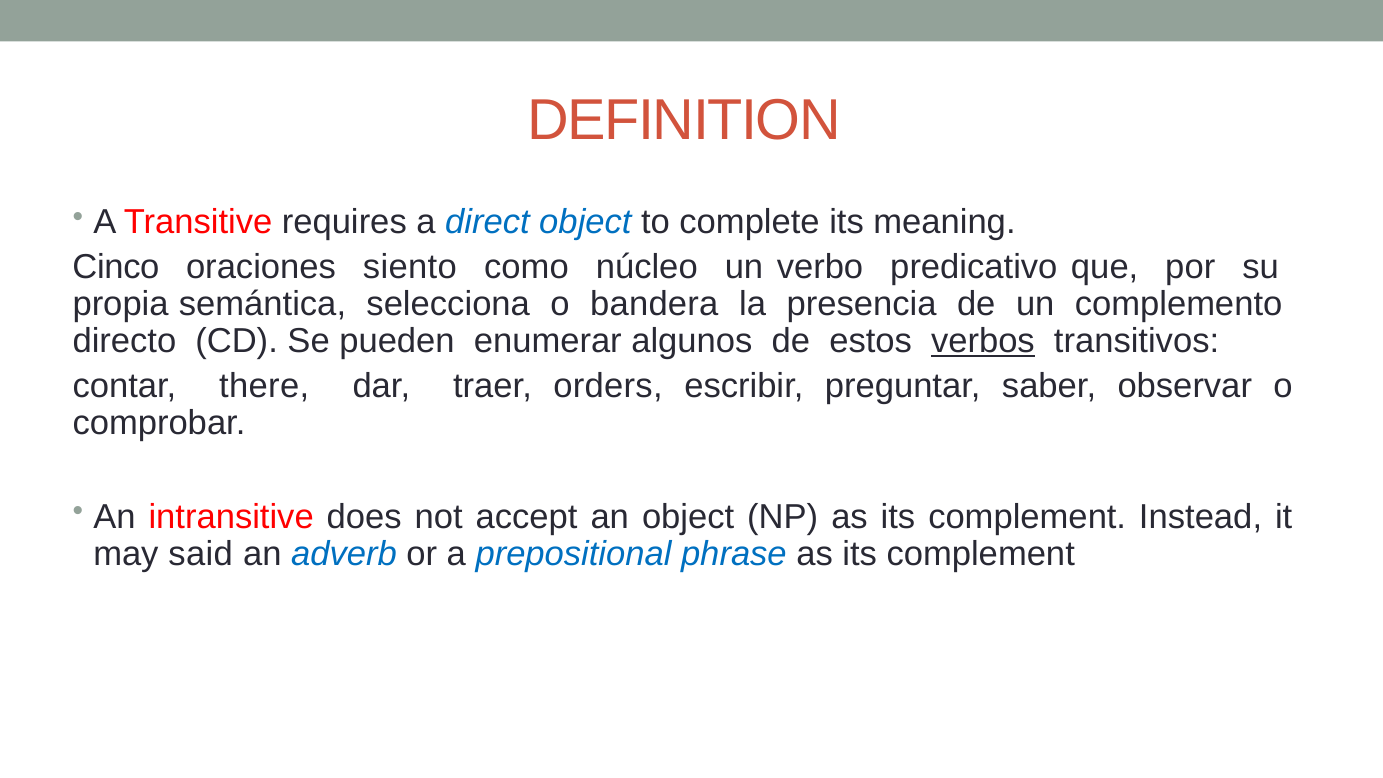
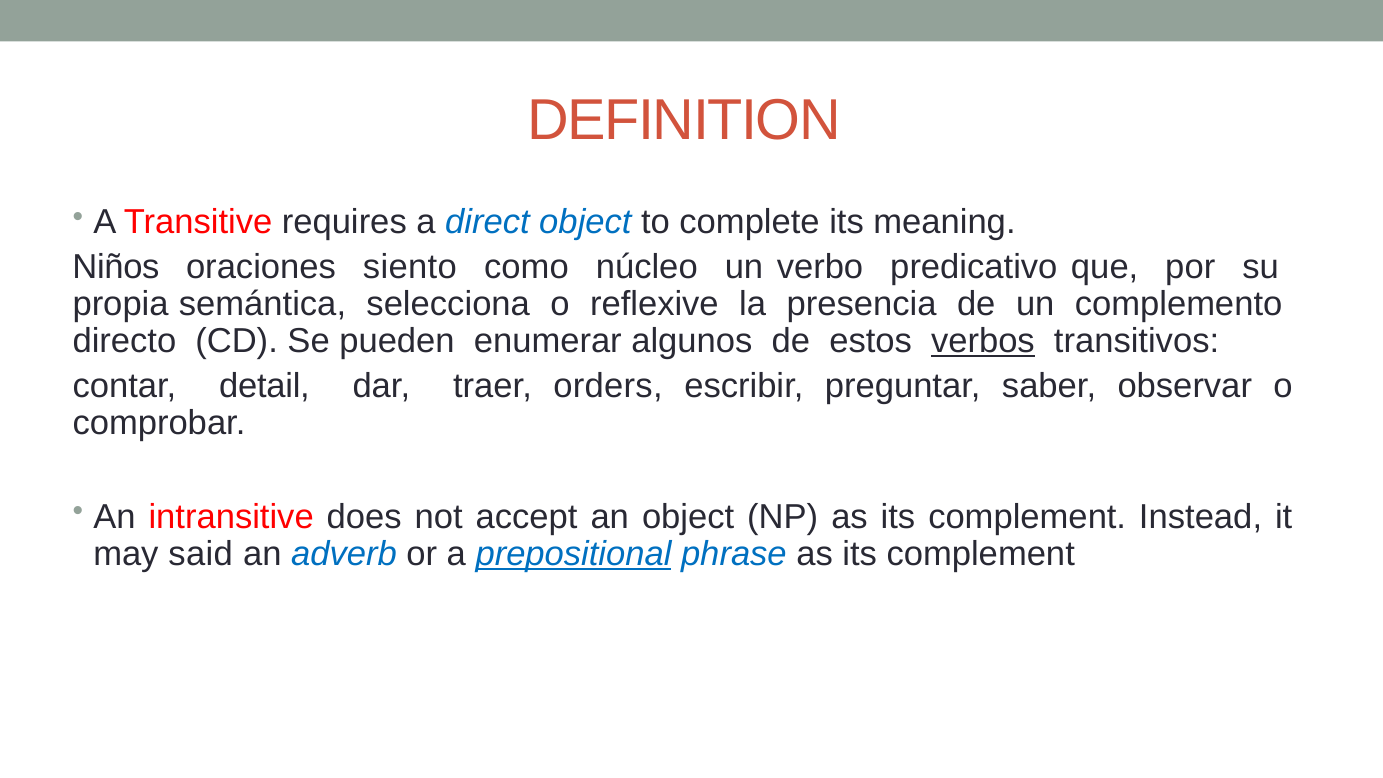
Cinco: Cinco -> Niños (116, 267)
bandera: bandera -> reflexive (654, 304)
there: there -> detail (264, 386)
prepositional underline: none -> present (573, 554)
